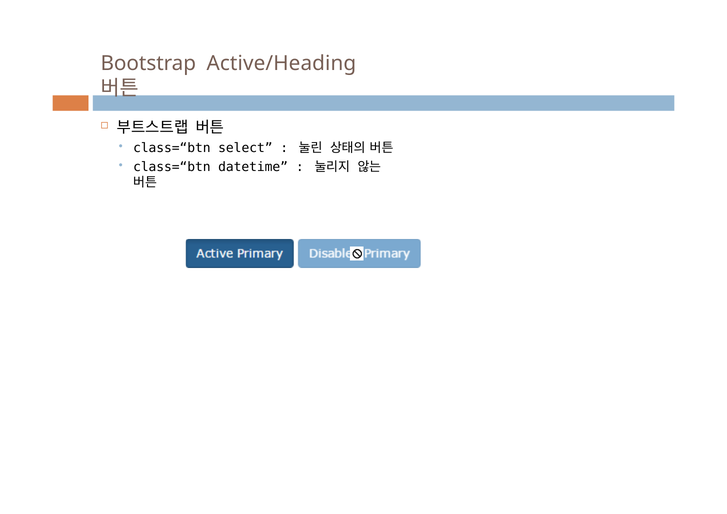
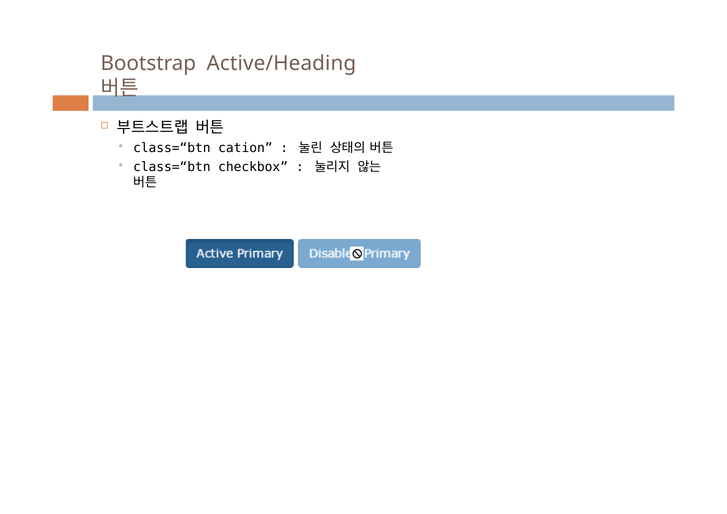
select: select -> cation (245, 148)
datetime: datetime -> checkbox (253, 167)
